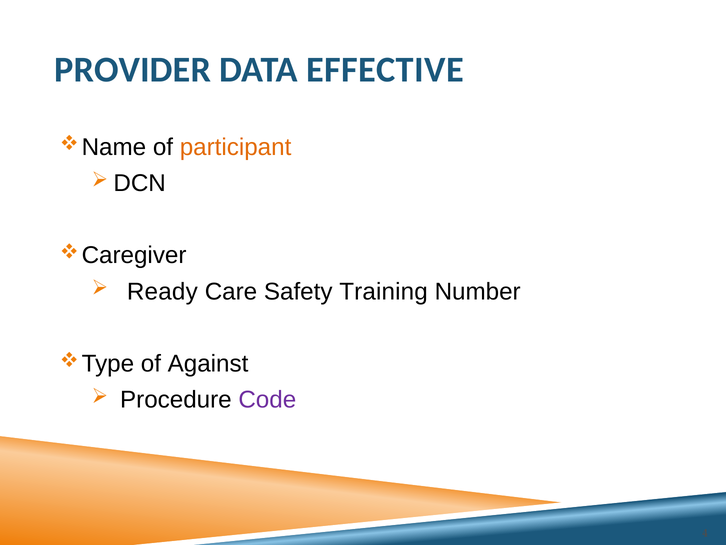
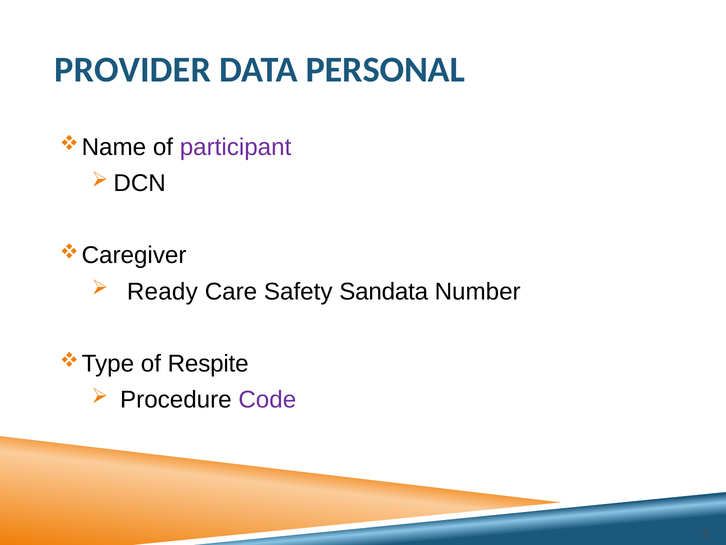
EFFECTIVE: EFFECTIVE -> PERSONAL (385, 70)
participant colour: orange -> purple (236, 147)
Training: Training -> Sandata (384, 291)
Against: Against -> Respite (208, 364)
